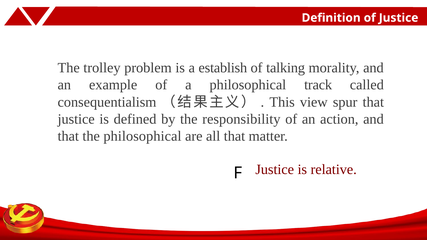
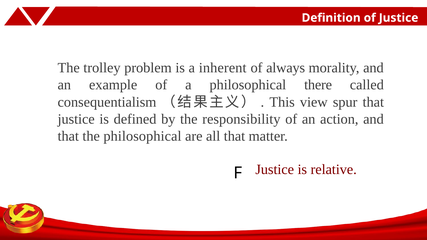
establish: establish -> inherent (223, 68)
talking: talking -> always (286, 68)
track: track -> there (318, 85)
